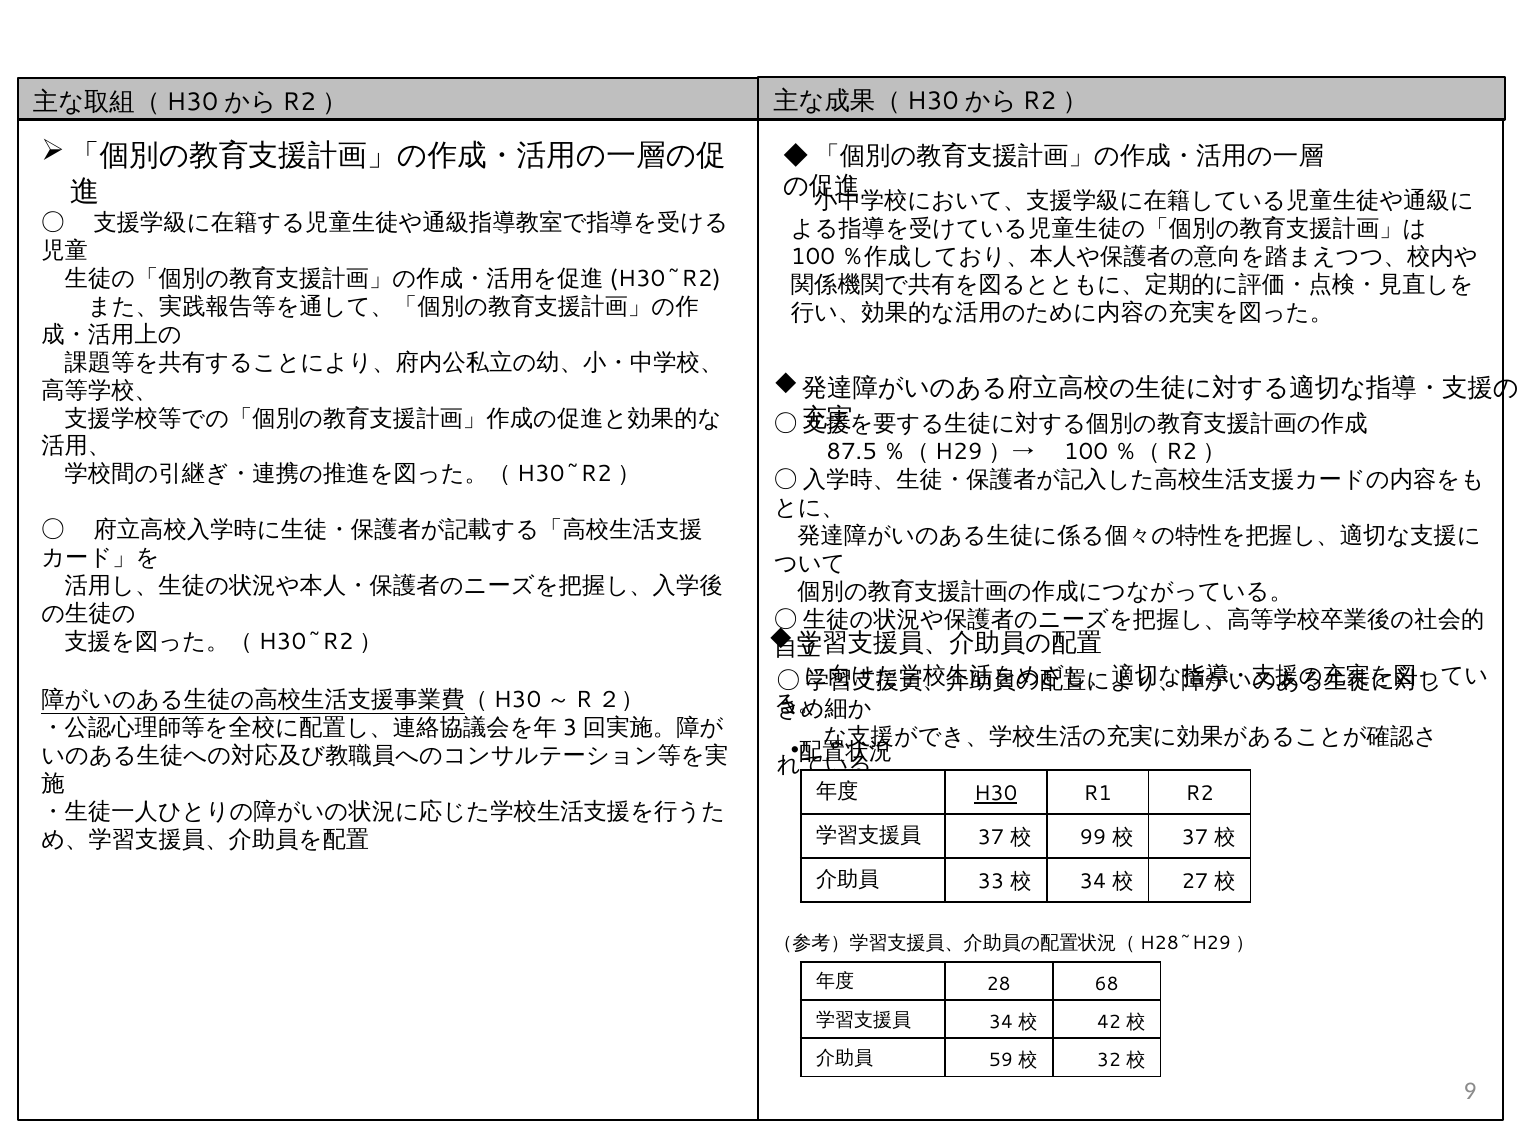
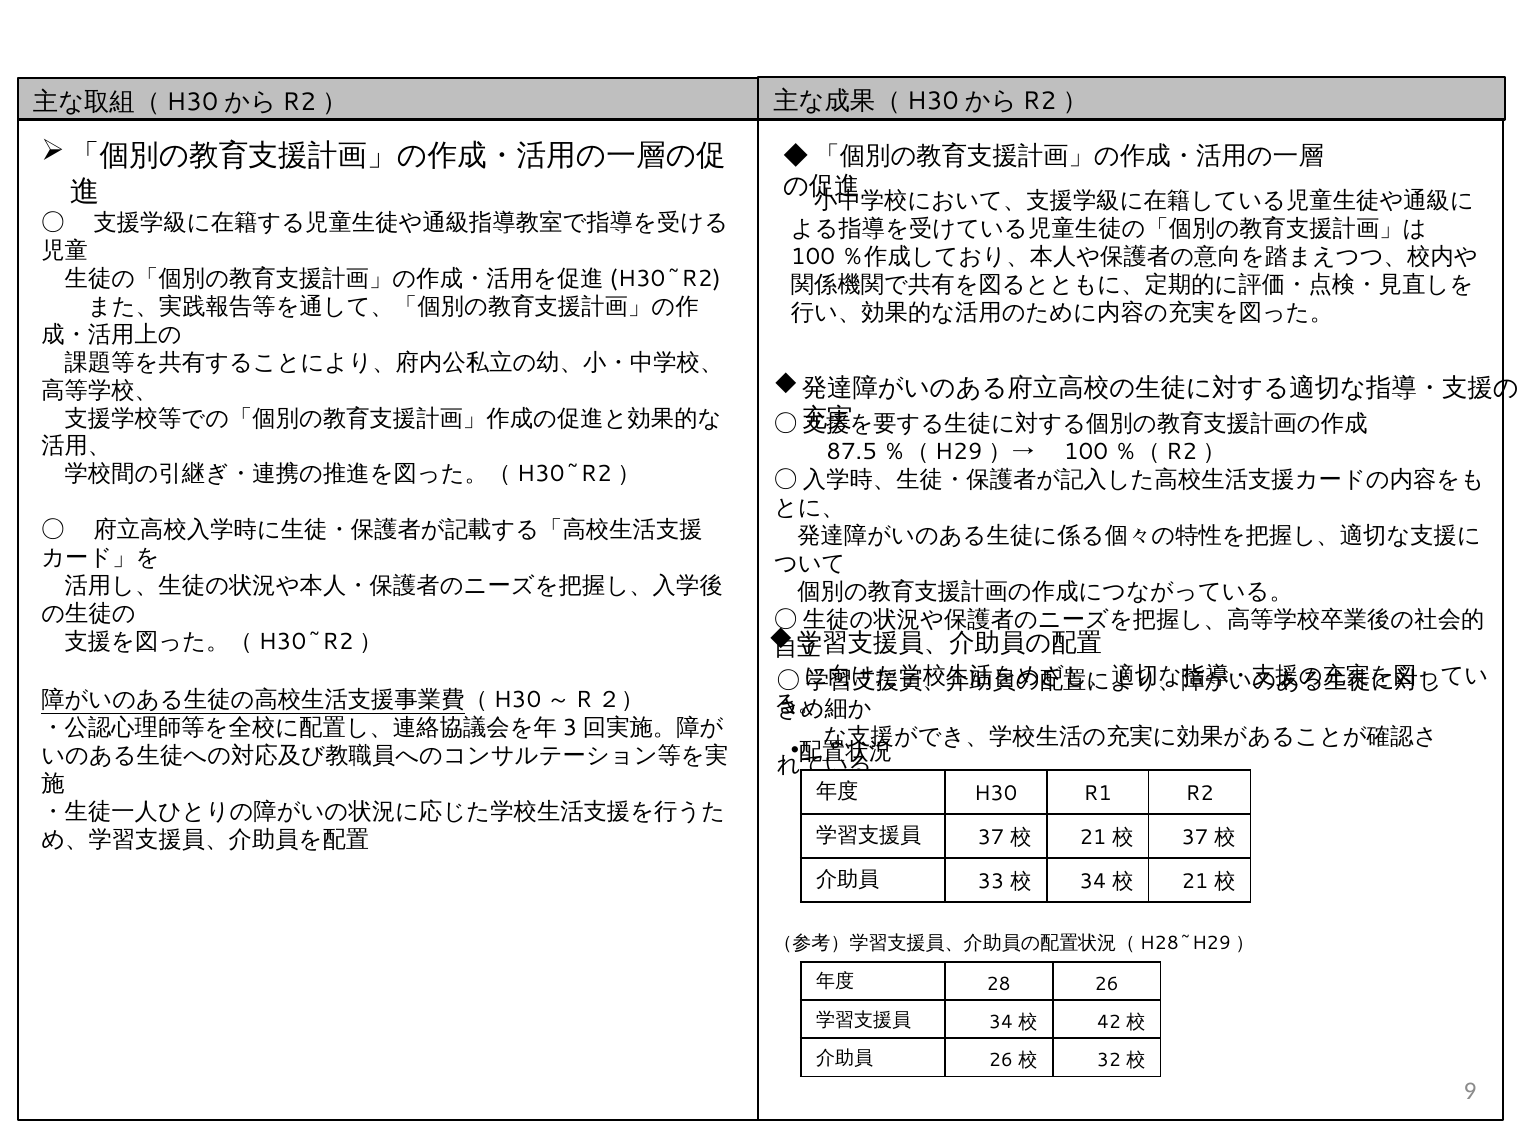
H30 underline: present -> none (996, 794)
99: 99 -> 21 (1093, 838)
27: 27 -> 21 (1195, 882)
28 68: 68 -> 26 (1107, 984)
59: 59 -> 26 (1001, 1061)
